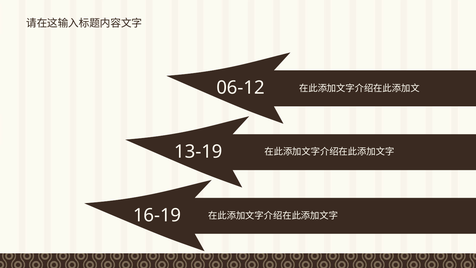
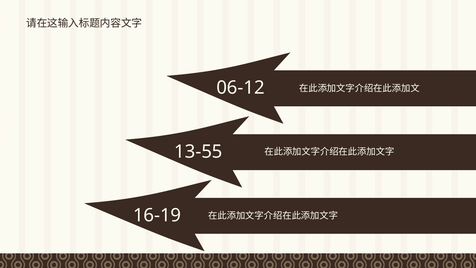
13-19: 13-19 -> 13-55 (198, 152)
